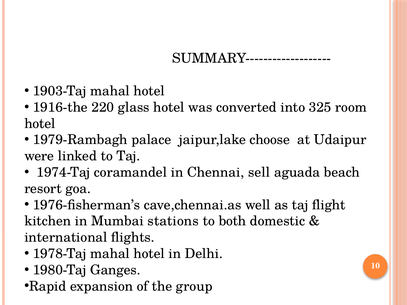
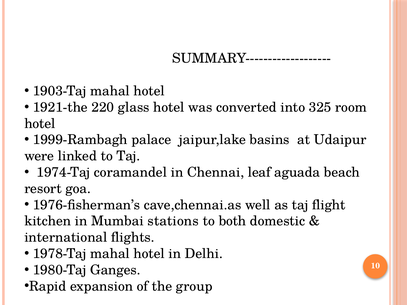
1916-the: 1916-the -> 1921-the (60, 107)
1979-Rambagh: 1979-Rambagh -> 1999-Rambagh (80, 140)
choose: choose -> basins (270, 140)
sell: sell -> leaf (259, 173)
